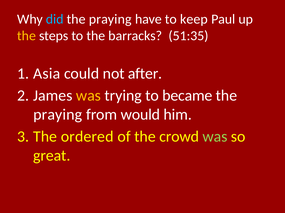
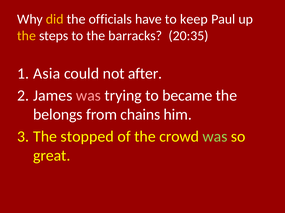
did colour: light blue -> yellow (55, 19)
praying: praying -> officials (110, 19)
51:35: 51:35 -> 20:35 (188, 36)
was colour: yellow -> pink (88, 96)
praying: praying -> belongs (58, 115)
would: would -> chains (140, 115)
ordered: ordered -> stopped (87, 137)
